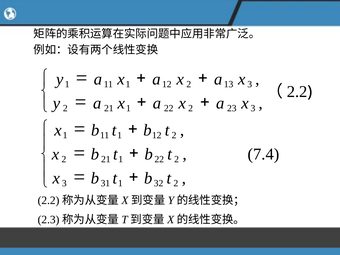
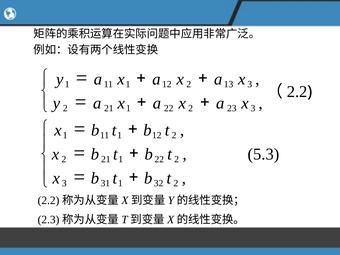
7.4: 7.4 -> 5.3 (264, 154)
